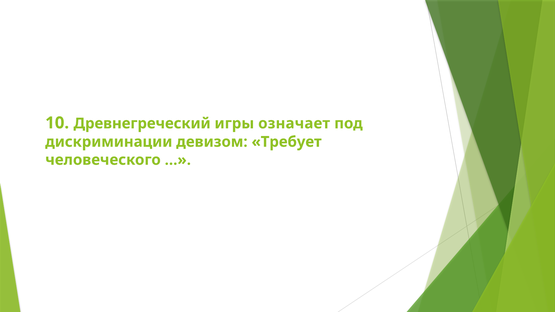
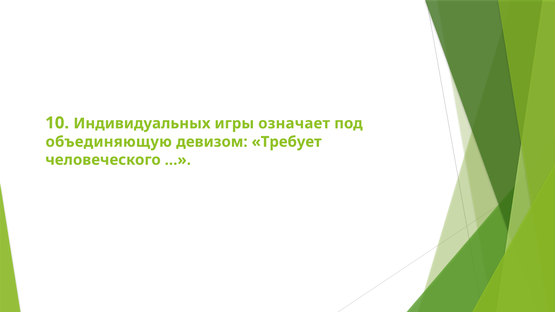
Древнегреческий: Древнегреческий -> Индивидуальных (142, 124)
дискриминации: дискриминации -> объединяющую (109, 142)
